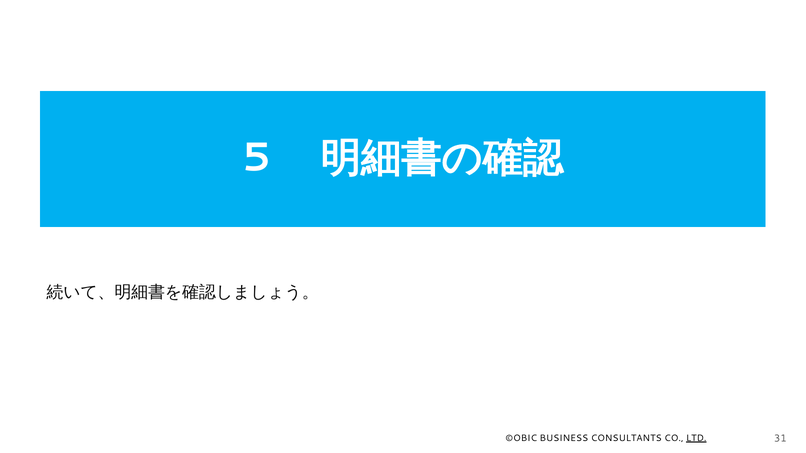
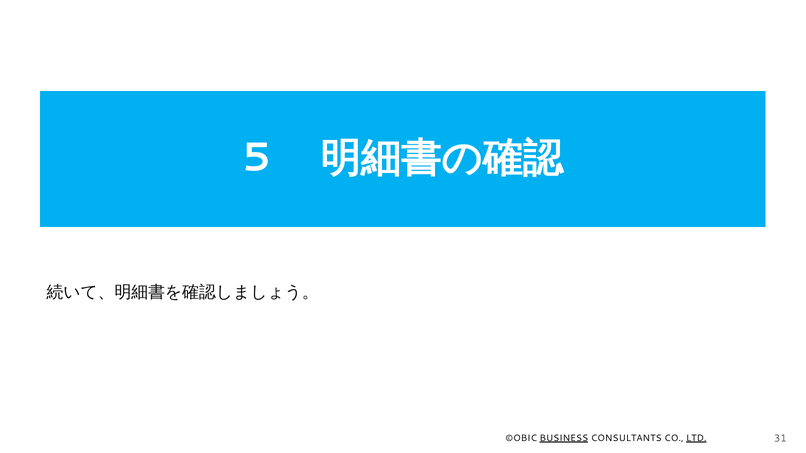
BUSINESS underline: none -> present (564, 438)
